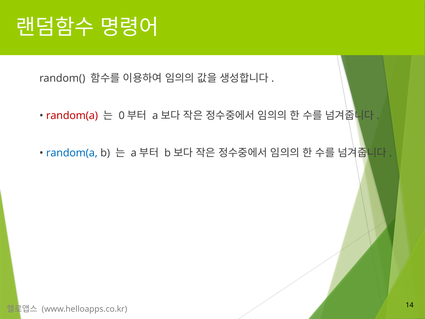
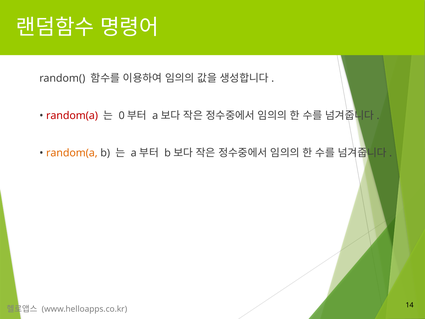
random(a colour: blue -> orange (72, 153)
